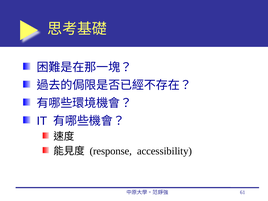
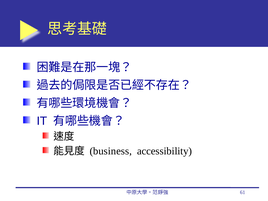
response: response -> business (111, 151)
